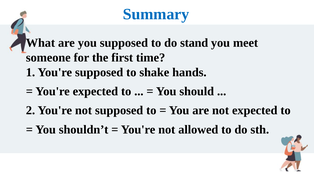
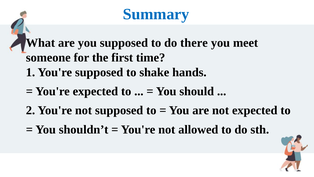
stand: stand -> there (194, 43)
